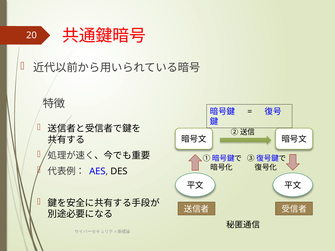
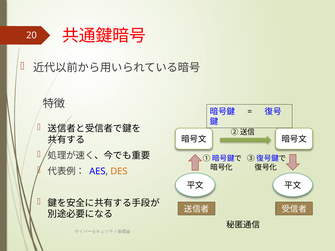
DES colour: black -> orange (119, 172)
